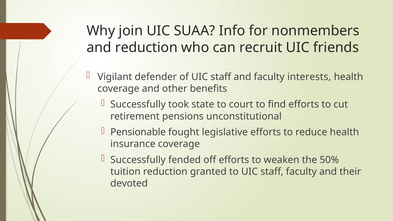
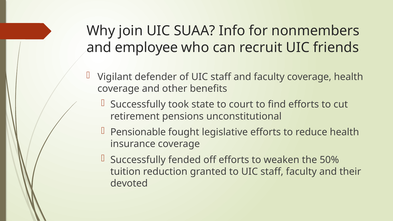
and reduction: reduction -> employee (146, 48)
faculty interests: interests -> coverage (309, 77)
